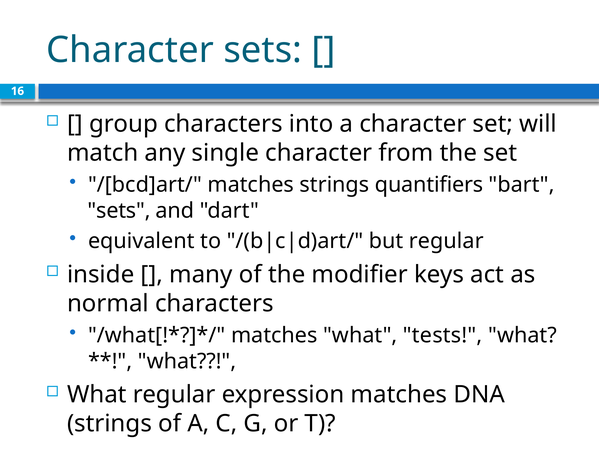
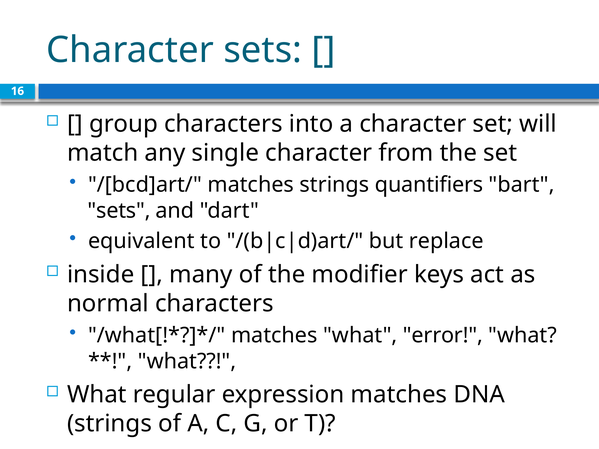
but regular: regular -> replace (446, 241)
tests: tests -> error (443, 336)
